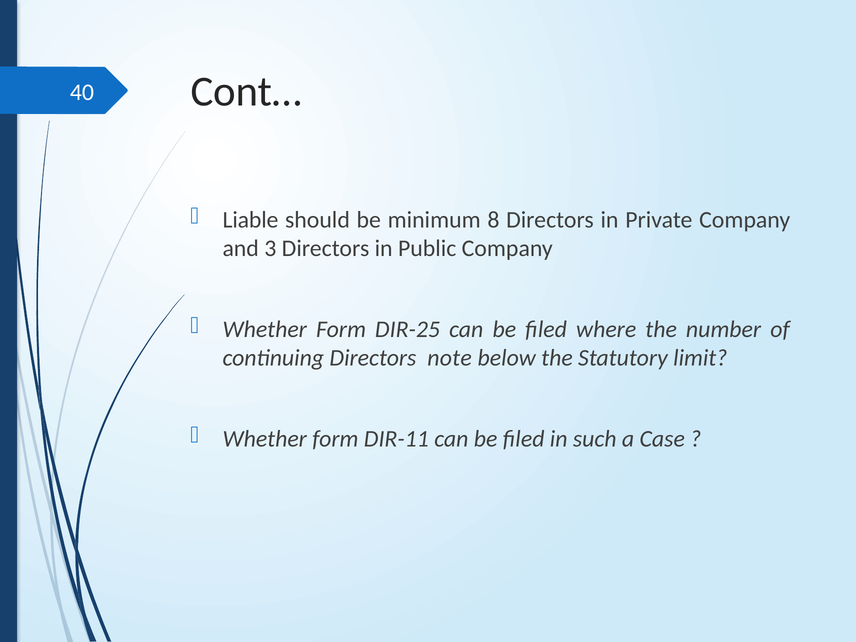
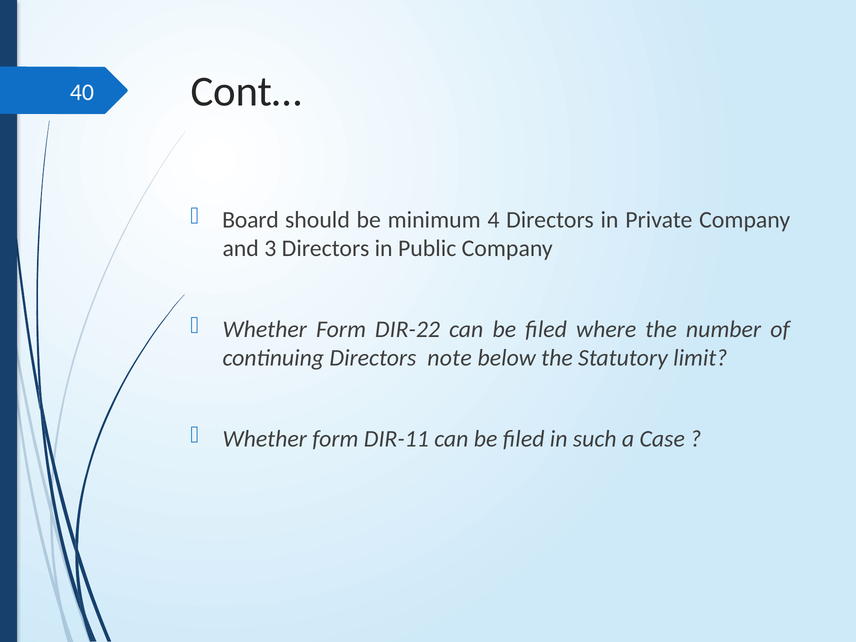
Liable: Liable -> Board (251, 220)
8: 8 -> 4 (493, 220)
DIR-25: DIR-25 -> DIR-22 (408, 329)
